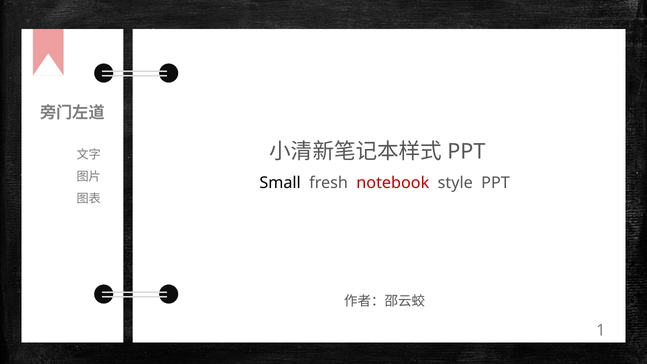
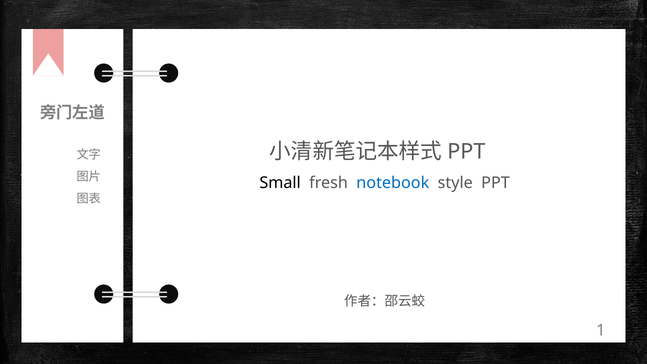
notebook colour: red -> blue (393, 183)
